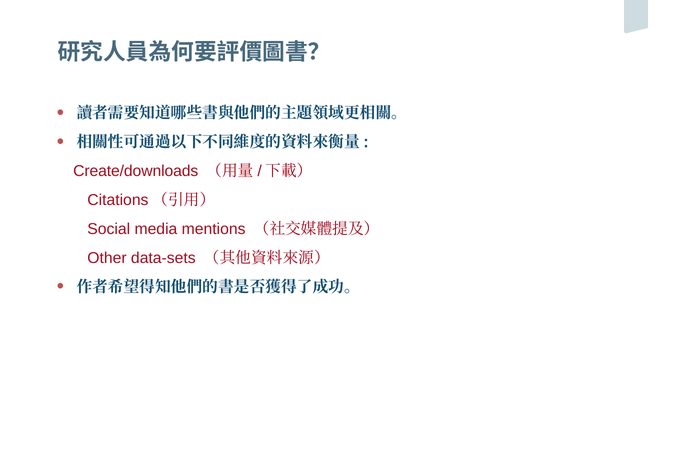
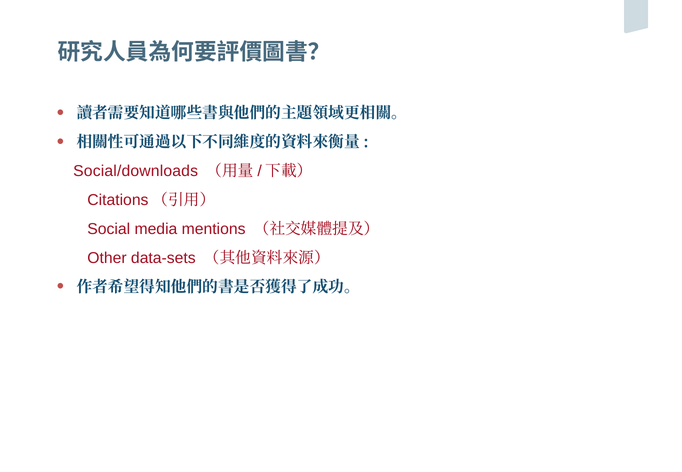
Create/downloads: Create/downloads -> Social/downloads (136, 171)
